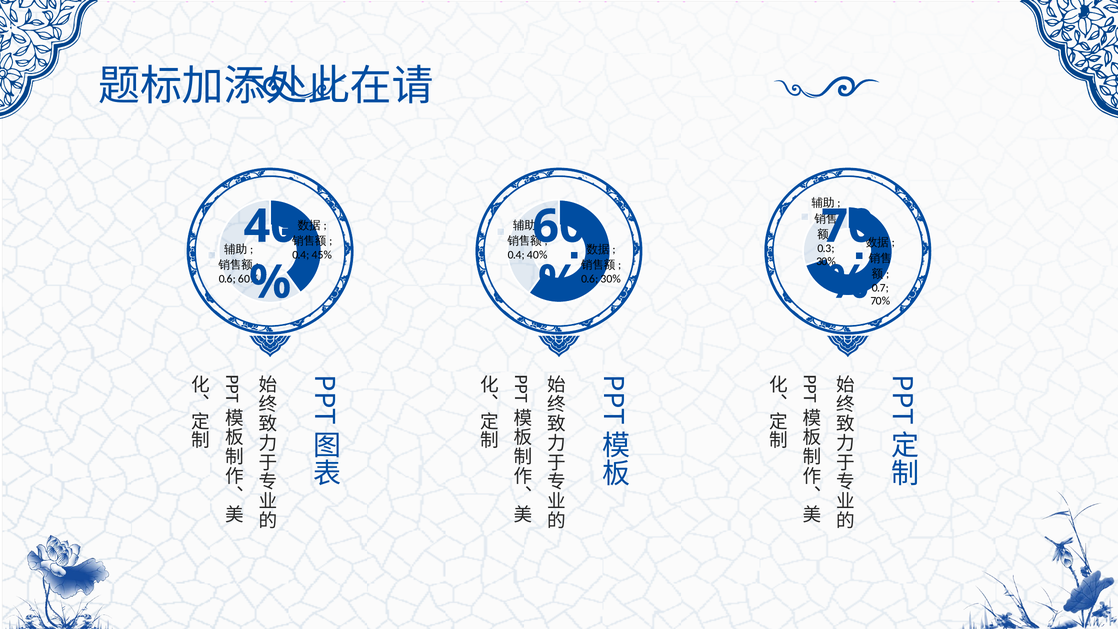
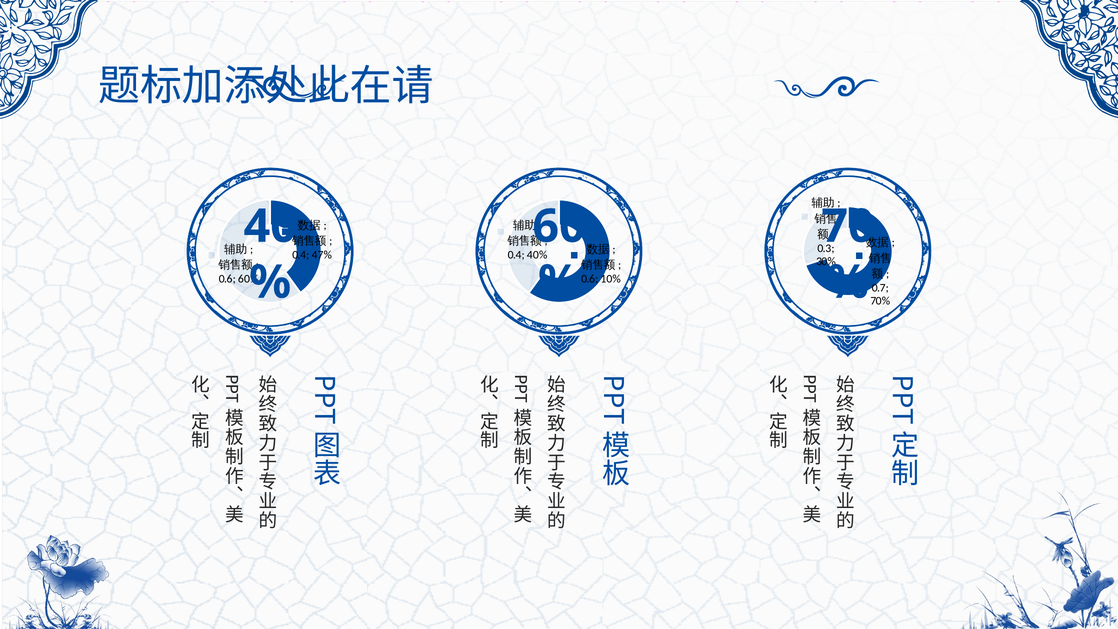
45%: 45% -> 47% (322, 255)
0.6 30%: 30% -> 10% (611, 279)
